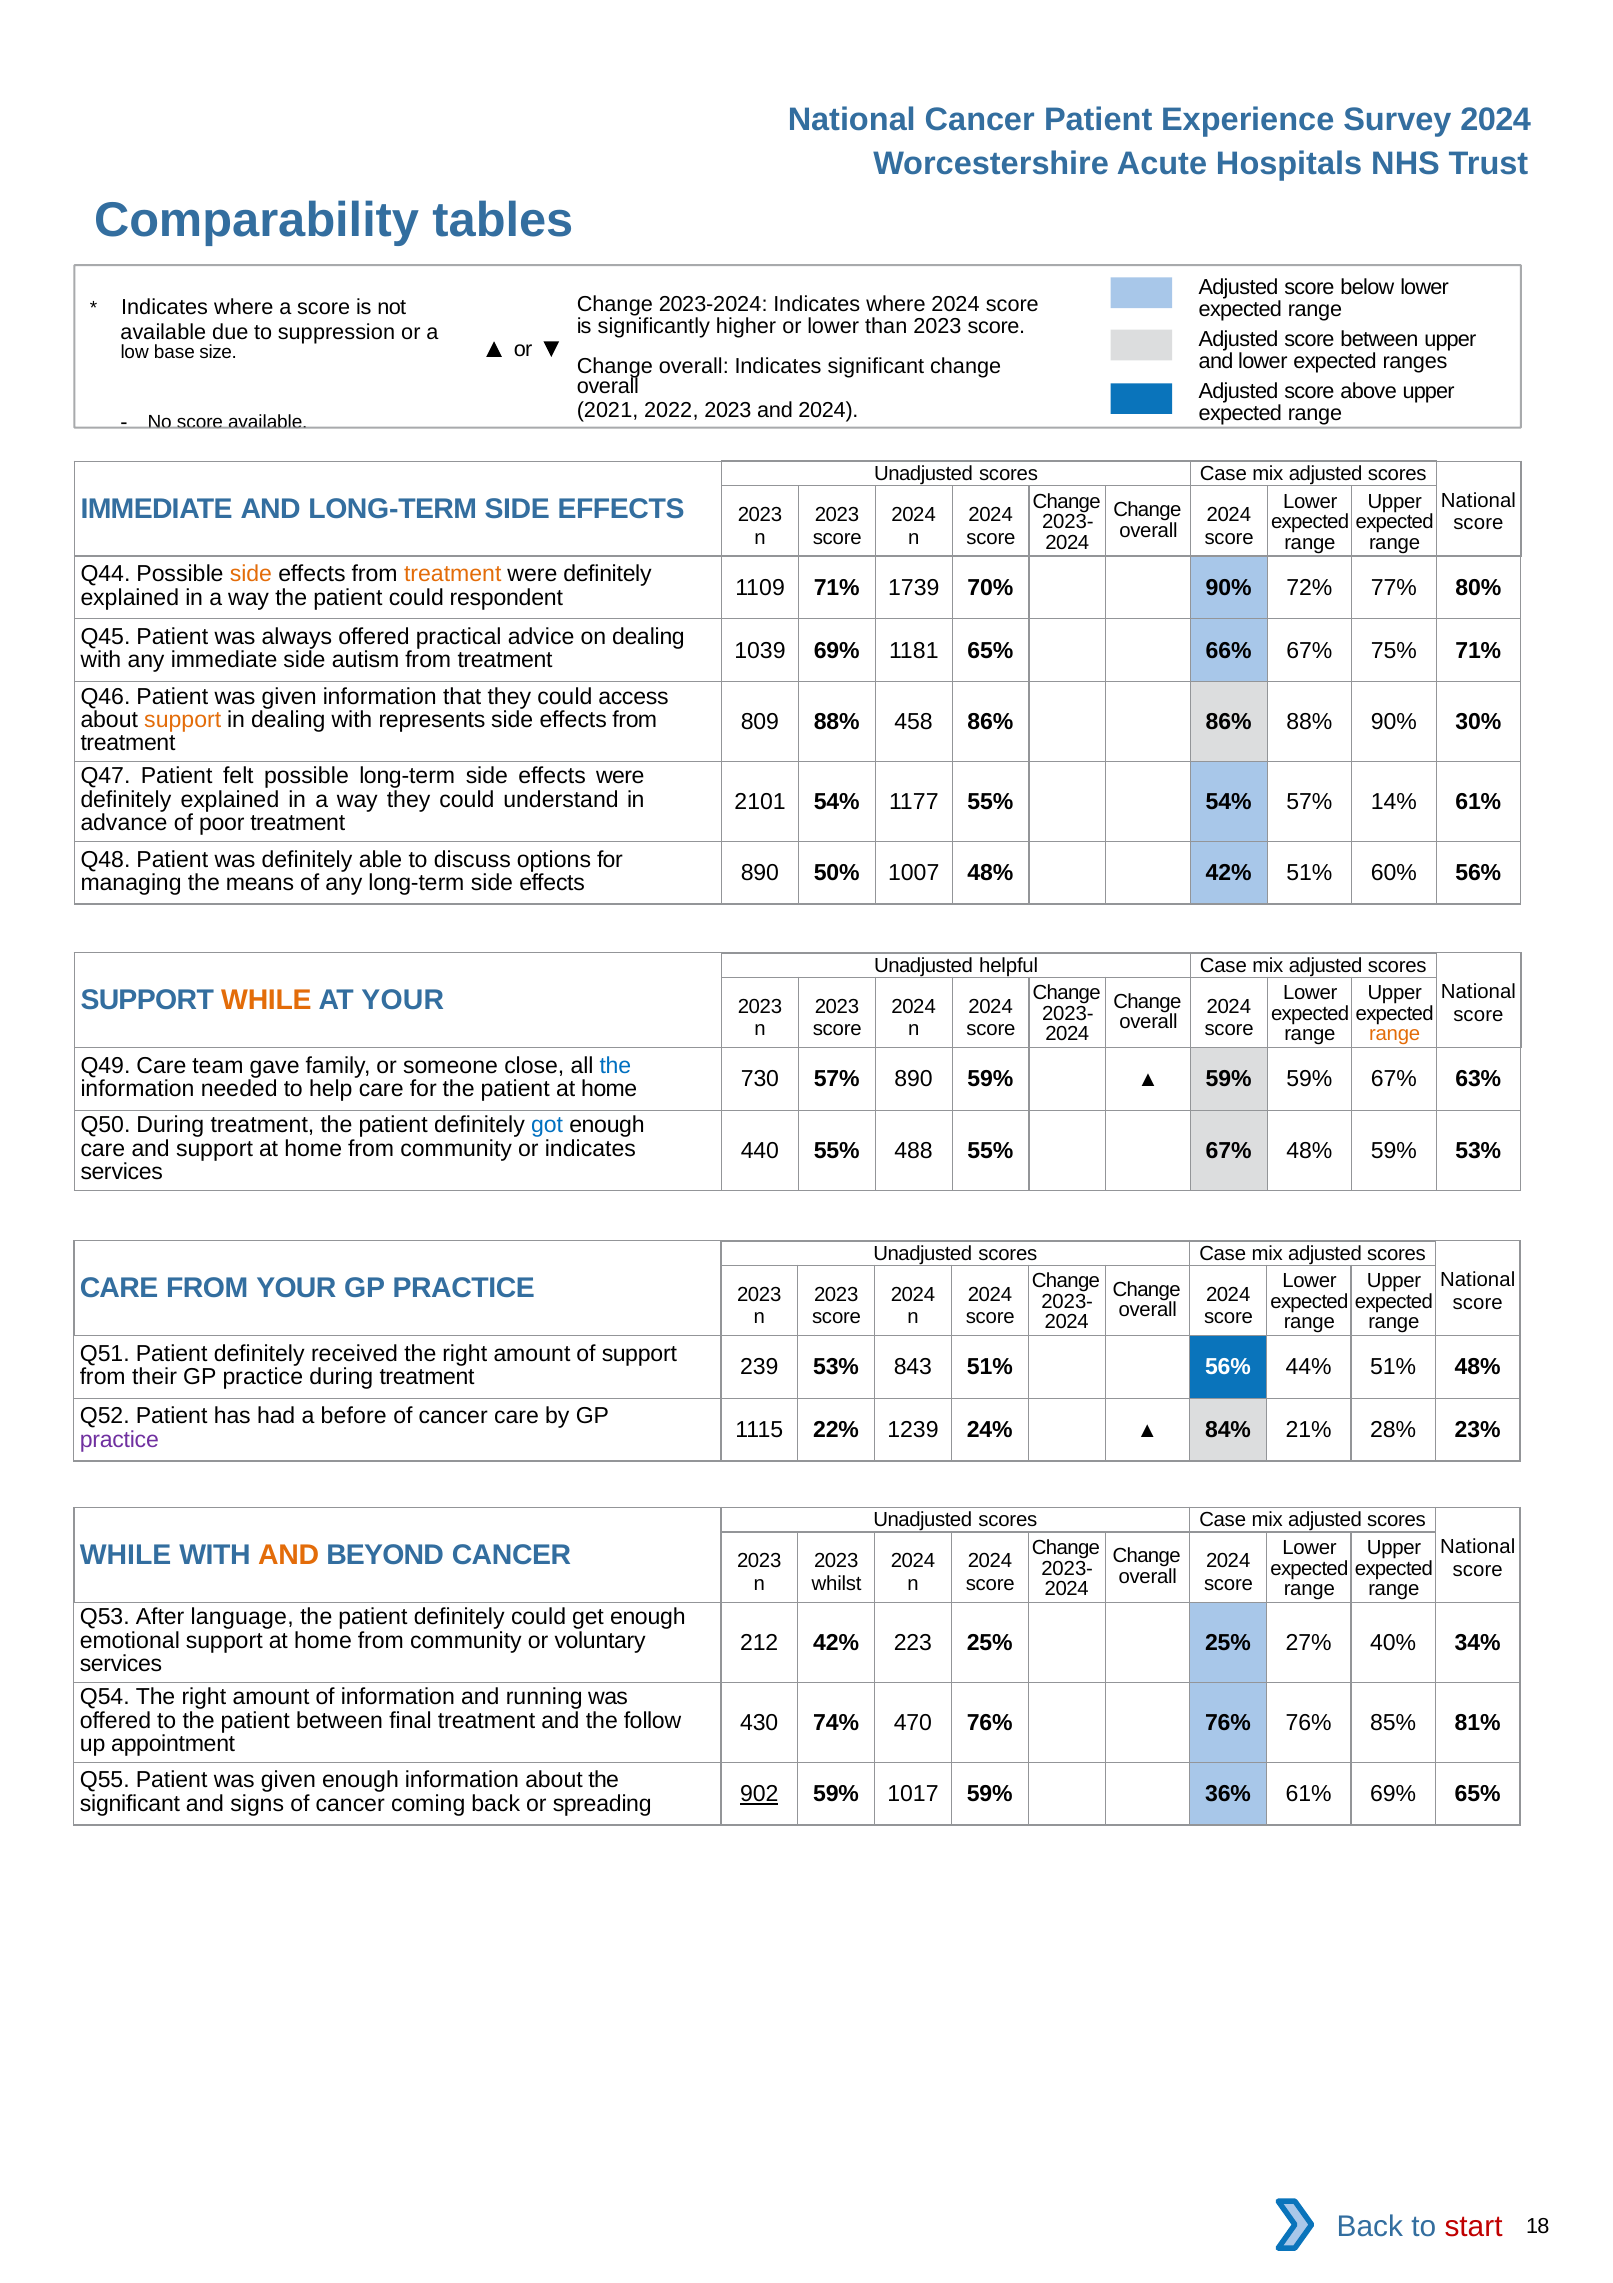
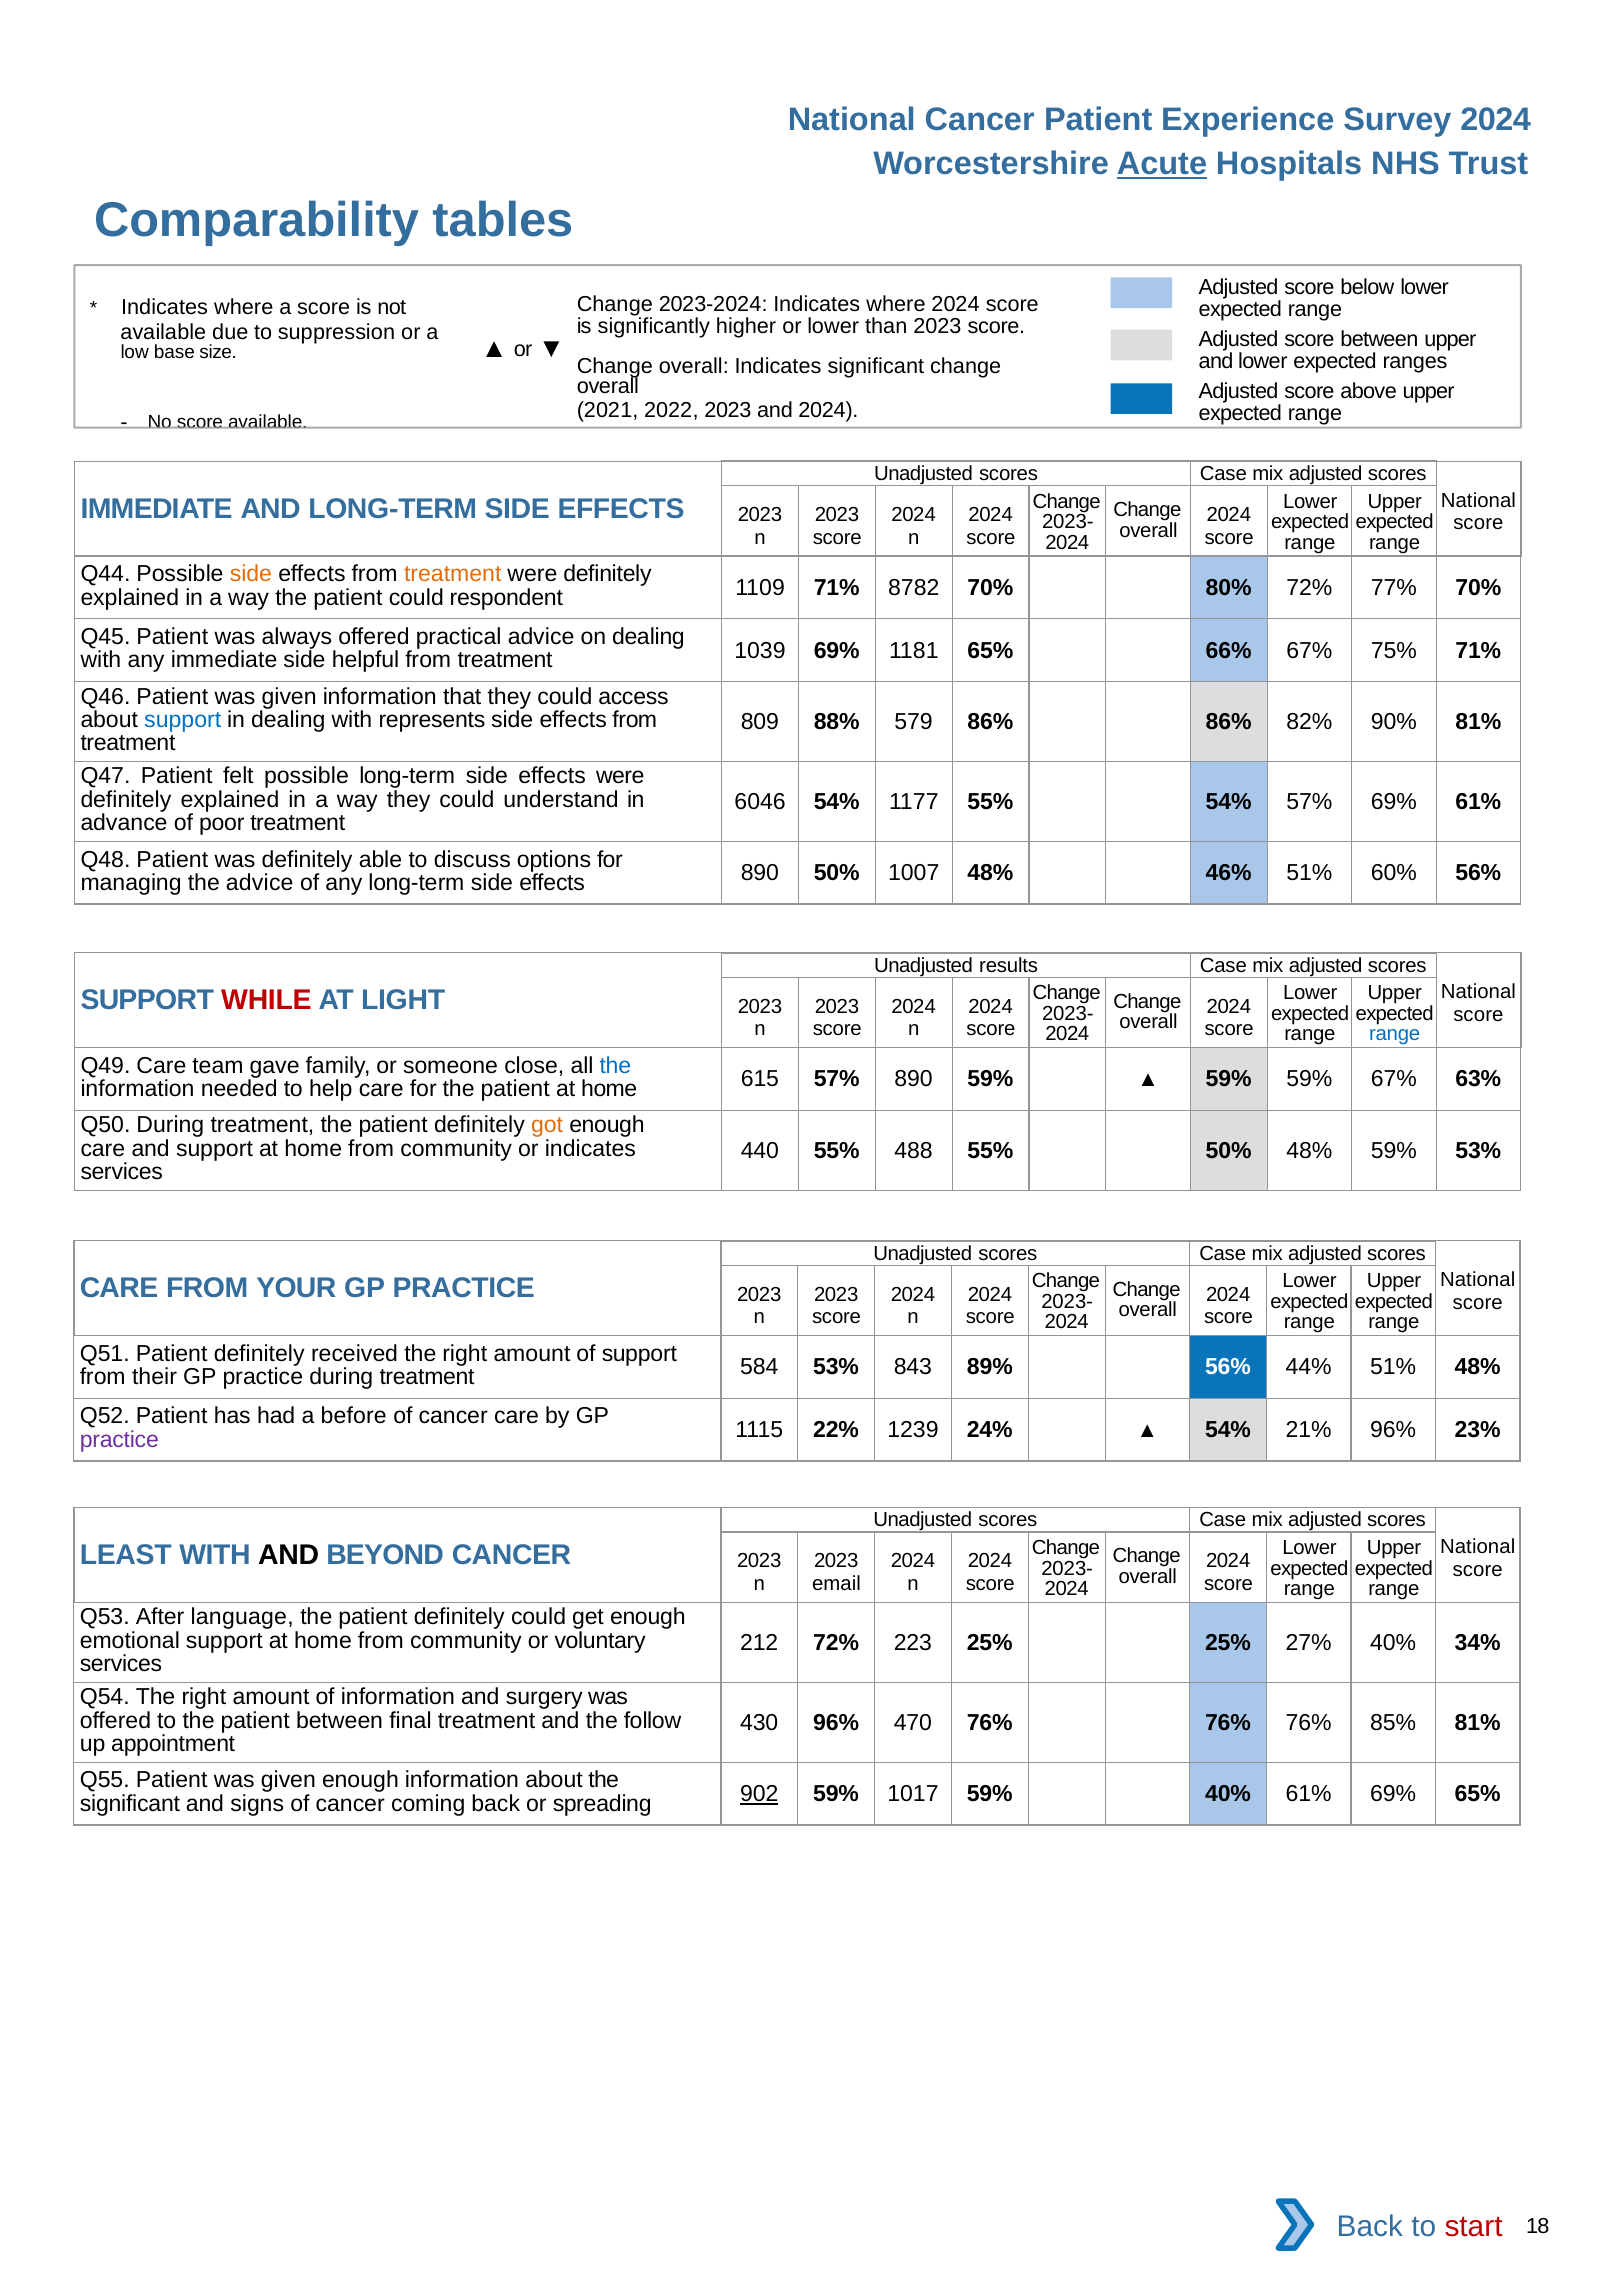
Acute underline: none -> present (1162, 164)
1739: 1739 -> 8782 (914, 588)
70% 90%: 90% -> 80% (1229, 588)
77% 80%: 80% -> 70% (1478, 588)
autism: autism -> helpful (366, 660)
support colour: orange -> blue (183, 720)
458: 458 -> 579 (914, 722)
86% 88%: 88% -> 82% (1309, 722)
90% 30%: 30% -> 81% (1478, 722)
2101: 2101 -> 6046 (760, 802)
57% 14%: 14% -> 69% (1394, 802)
the means: means -> advice (260, 883)
48% 42%: 42% -> 46% (1229, 873)
helpful: helpful -> results (1009, 965)
WHILE colour: orange -> red (266, 1000)
AT YOUR: YOUR -> LIGHT (403, 1000)
range colour: orange -> blue (1395, 1034)
730: 730 -> 615 (760, 1079)
got colour: blue -> orange (547, 1125)
55% 67%: 67% -> 50% (1229, 1150)
239: 239 -> 584 (759, 1367)
843 51%: 51% -> 89% (990, 1367)
84%: 84% -> 54% (1228, 1430)
21% 28%: 28% -> 96% (1393, 1430)
WHILE: WHILE -> LEAST (126, 1555)
AND colour: orange -> black (289, 1555)
whilst: whilst -> email (837, 1584)
212 42%: 42% -> 72% (836, 1642)
running: running -> surgery (544, 1697)
430 74%: 74% -> 96% (836, 1722)
59% 36%: 36% -> 40% (1228, 1794)
